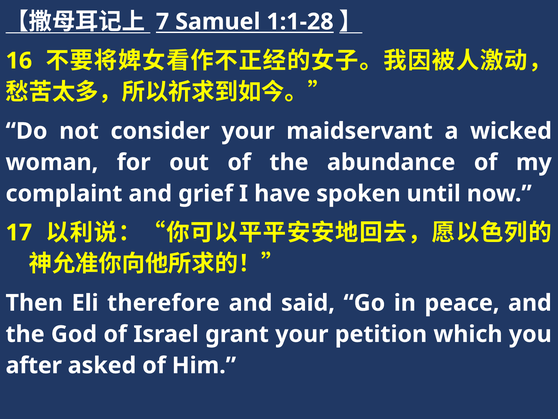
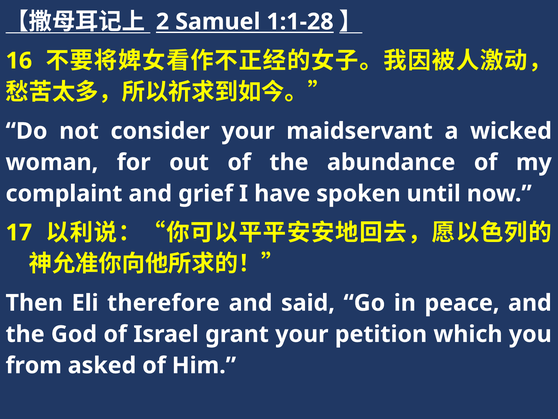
7: 7 -> 2 (163, 22)
after: after -> from (34, 365)
